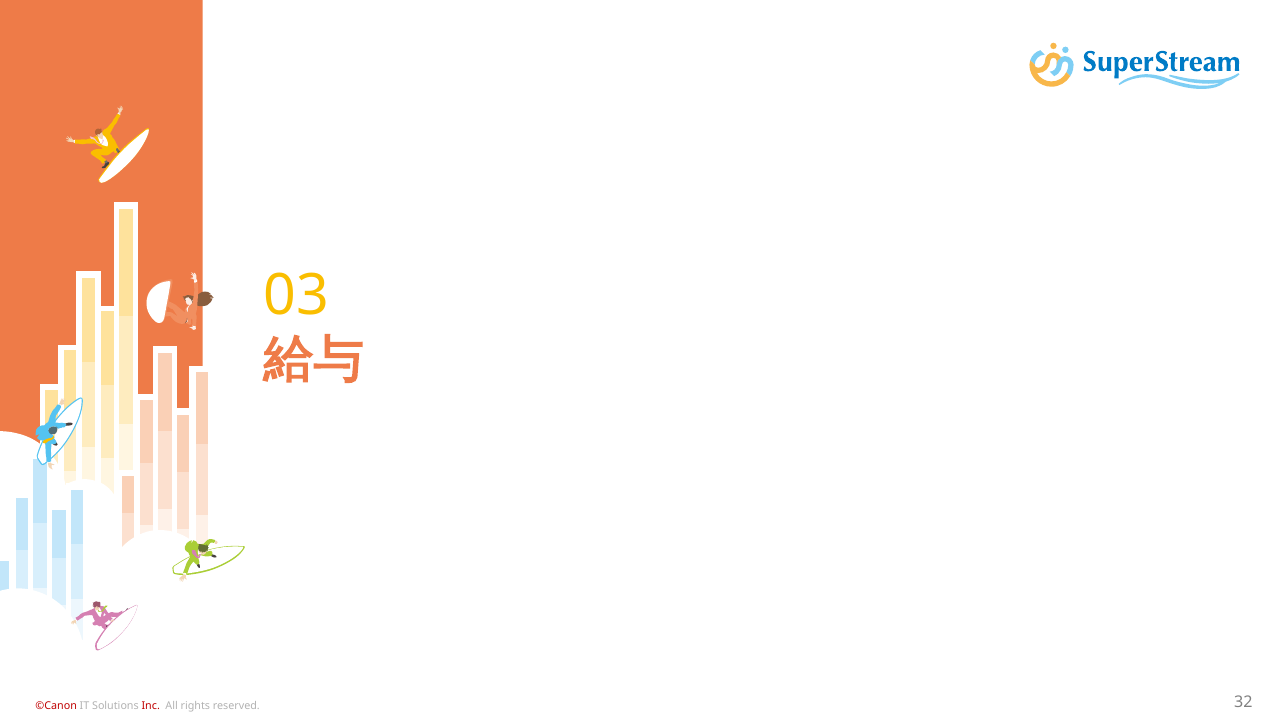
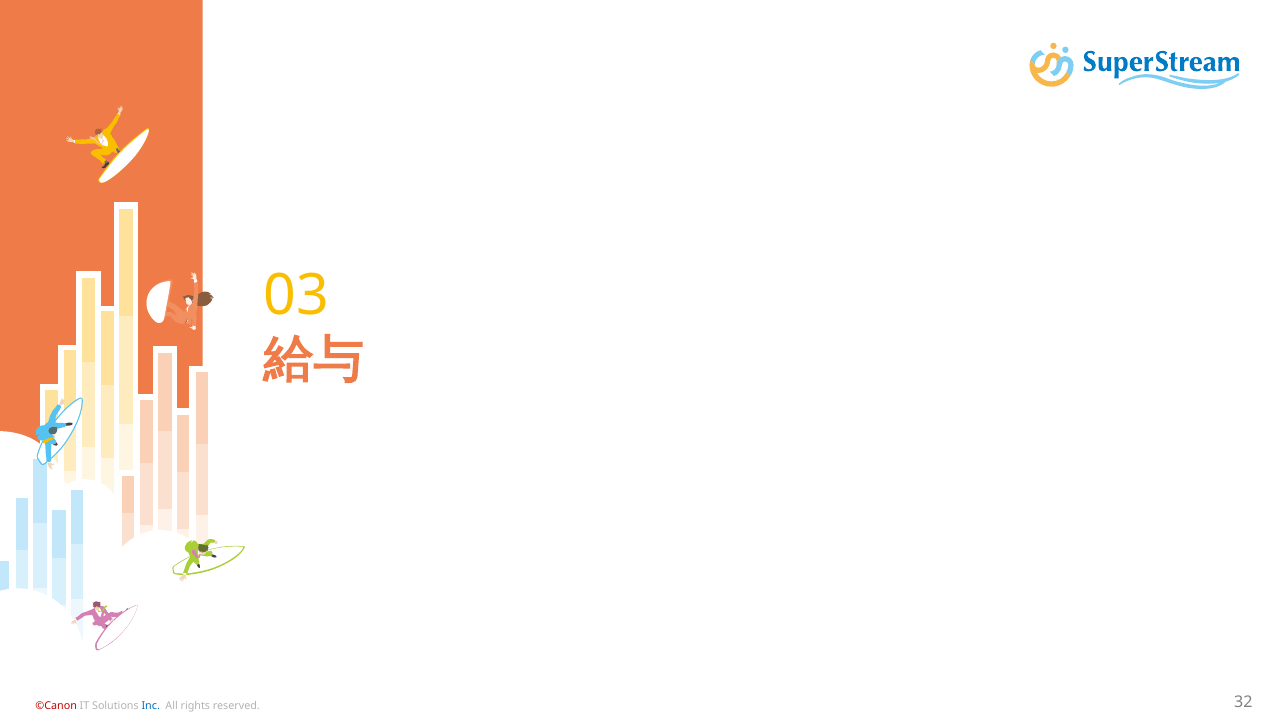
Inc colour: red -> blue (151, 706)
